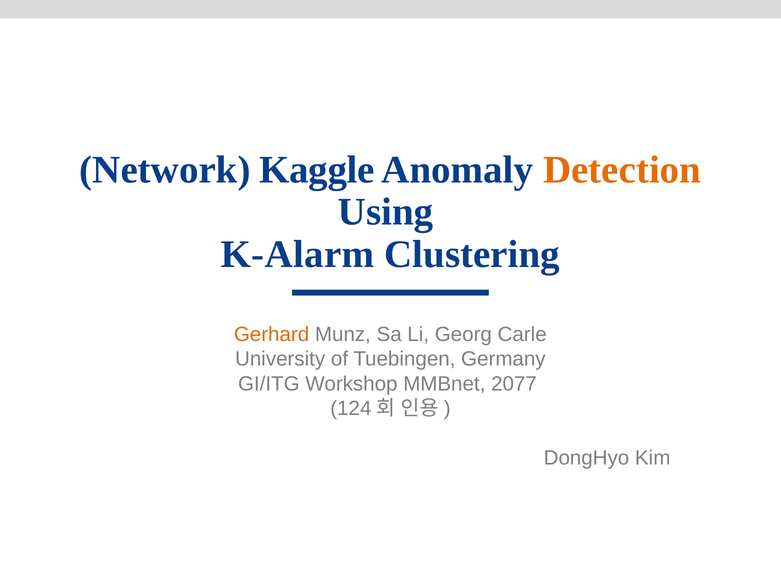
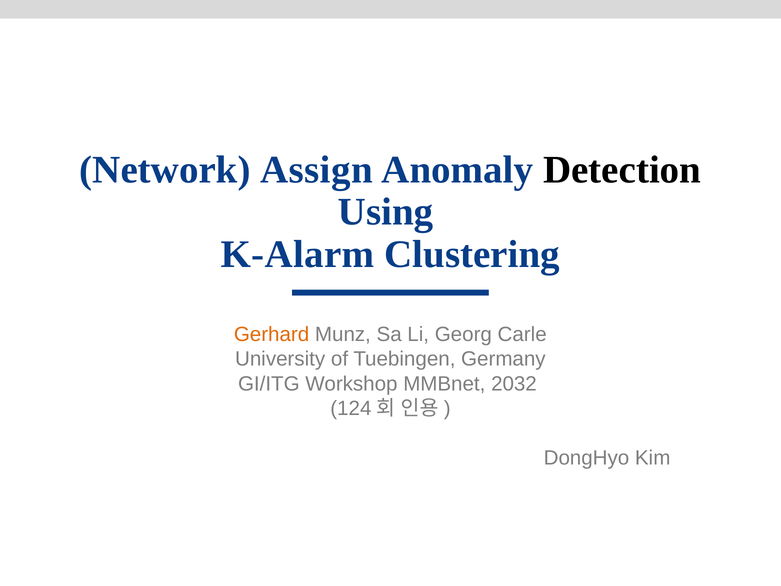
Kaggle: Kaggle -> Assign (317, 170)
Detection colour: orange -> black (622, 170)
2077: 2077 -> 2032 (514, 384)
